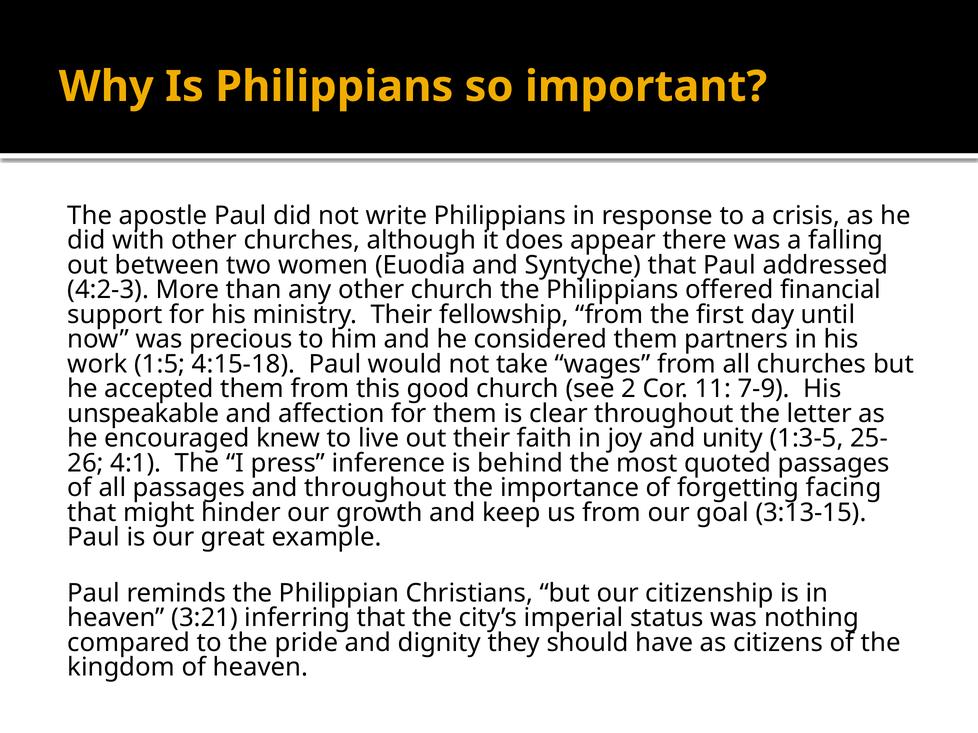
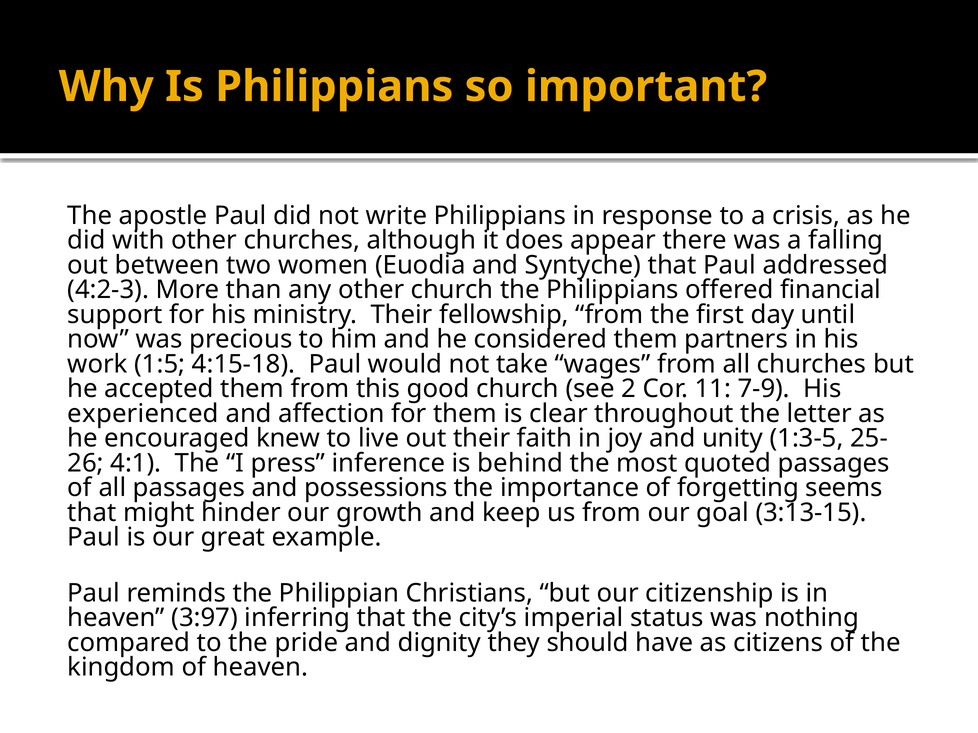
unspeakable: unspeakable -> experienced (143, 414)
and throughout: throughout -> possessions (376, 488)
facing: facing -> seems (844, 488)
3:21: 3:21 -> 3:97 (205, 618)
